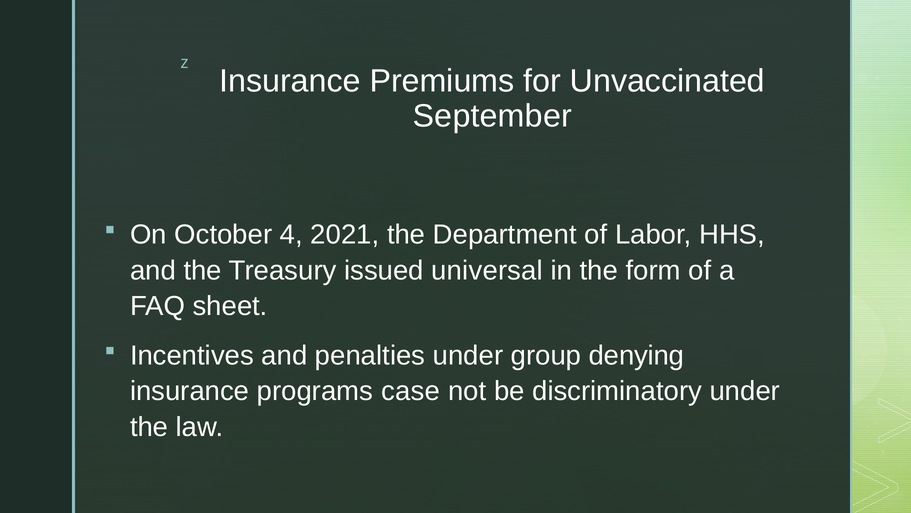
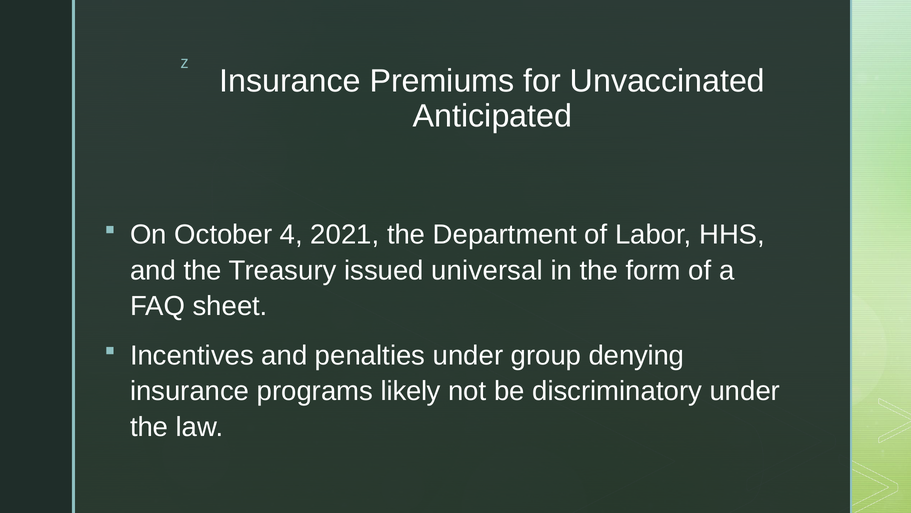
September: September -> Anticipated (492, 116)
case: case -> likely (411, 391)
